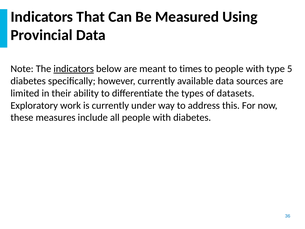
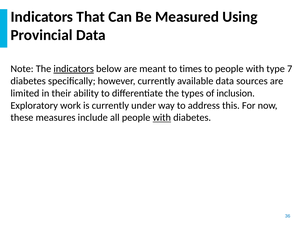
5: 5 -> 7 (290, 69)
datasets: datasets -> inclusion (236, 93)
with underline: none -> present (162, 117)
